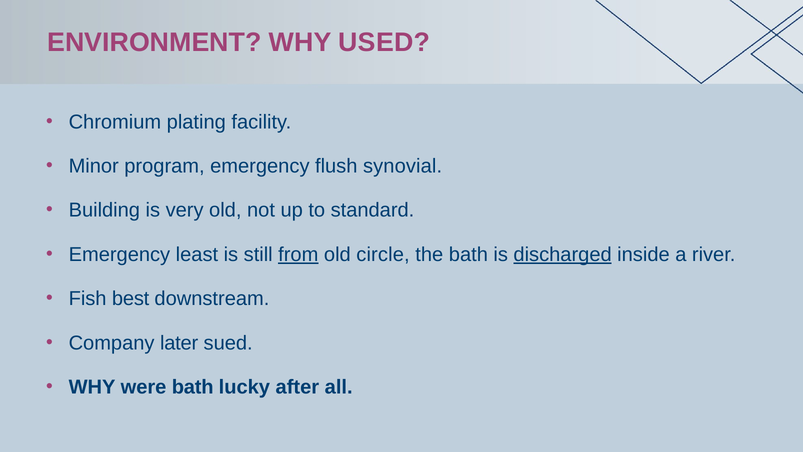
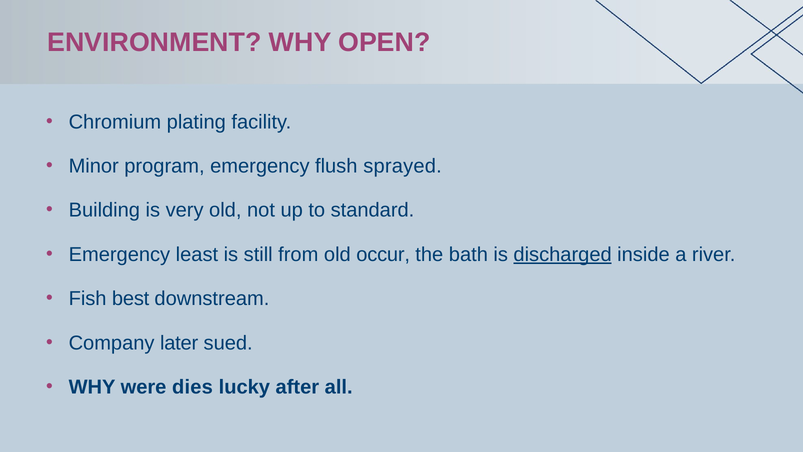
USED: USED -> OPEN (384, 42)
synovial: synovial -> sprayed (403, 166)
from underline: present -> none (298, 254)
circle: circle -> occur (383, 254)
were bath: bath -> dies (192, 387)
